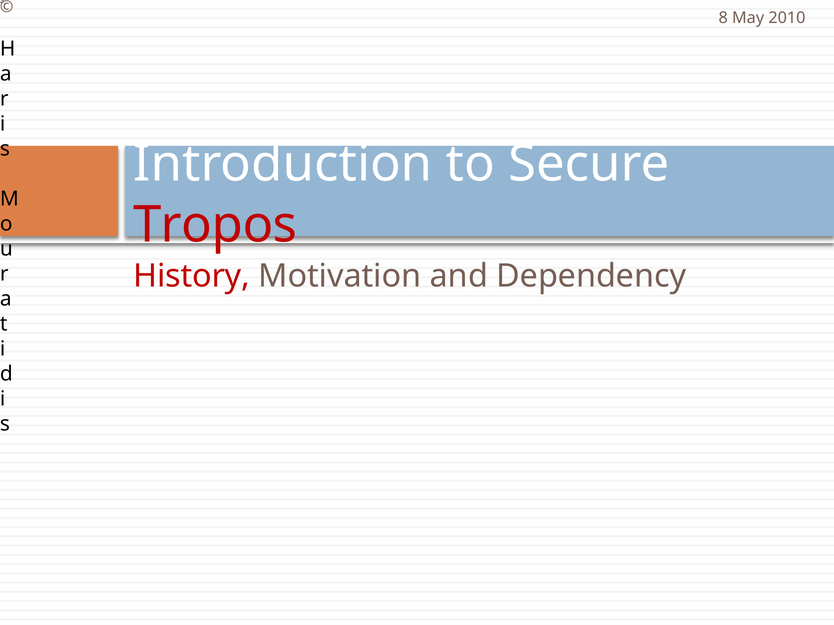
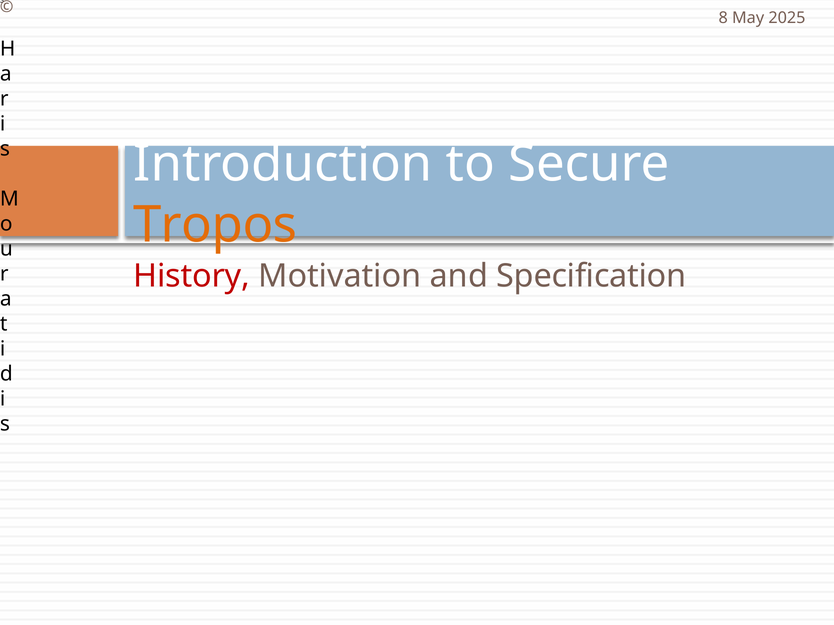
2010: 2010 -> 2025 (787, 18)
Tropos colour: red -> orange (215, 225)
Dependency: Dependency -> Specification (591, 276)
